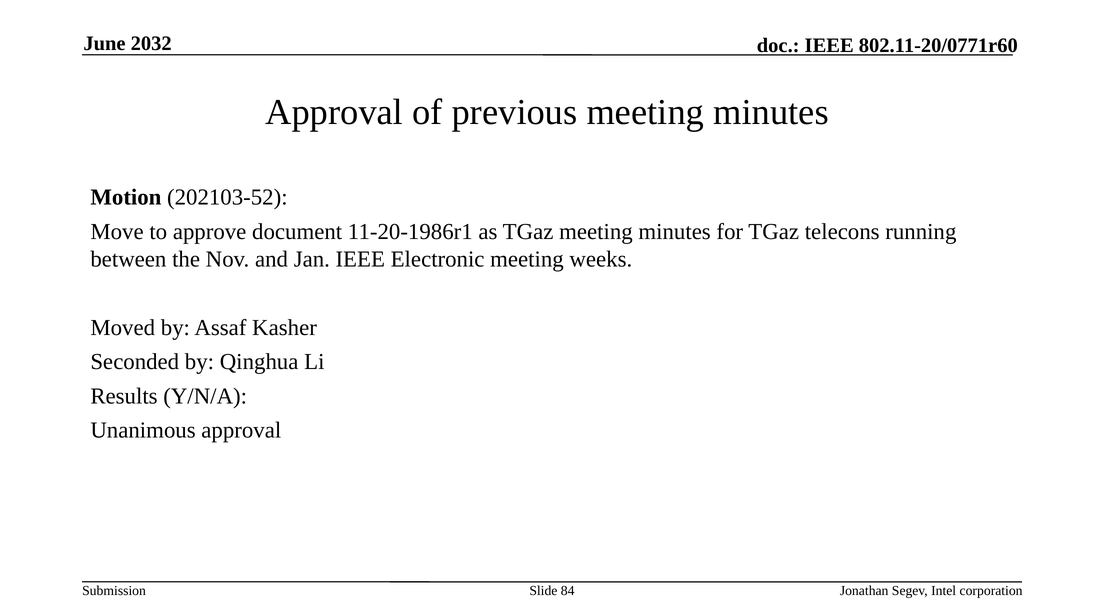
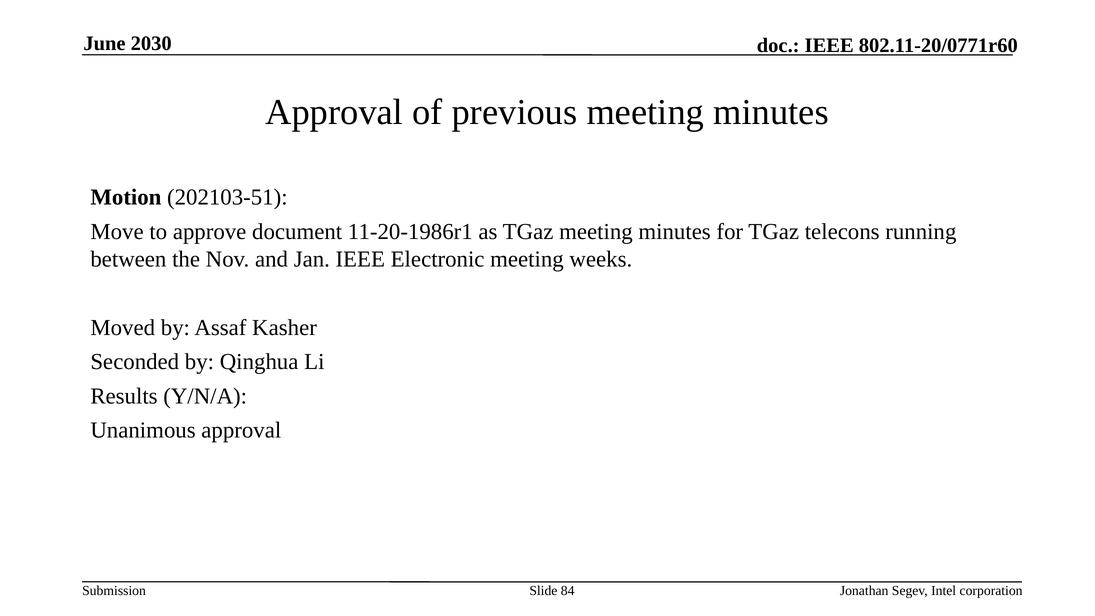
2032: 2032 -> 2030 (151, 44)
202103-52: 202103-52 -> 202103-51 (227, 197)
